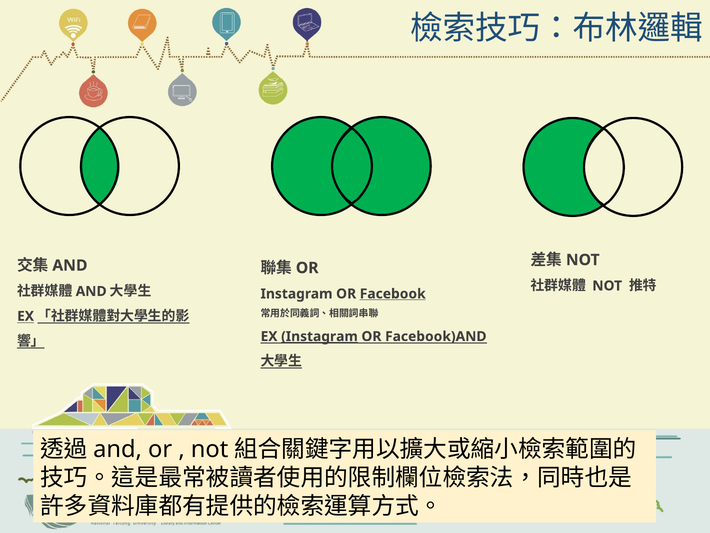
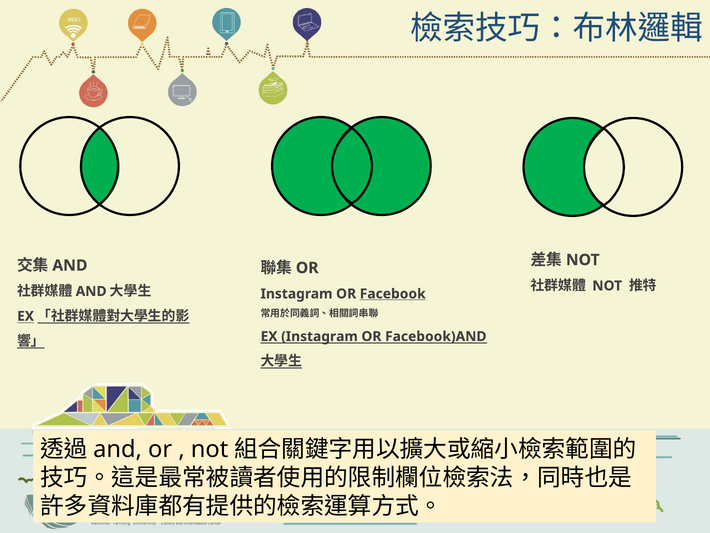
Instagram underline: present -> none (319, 336)
